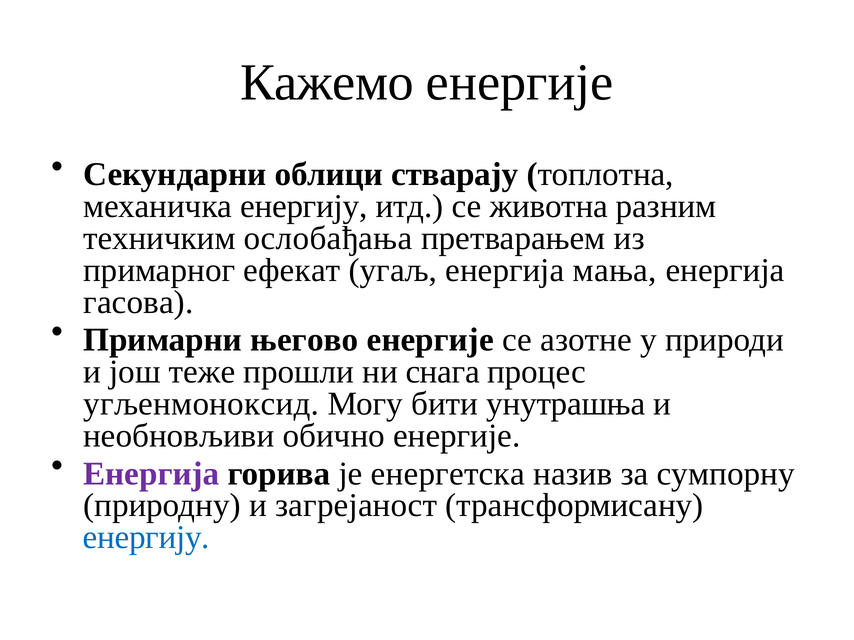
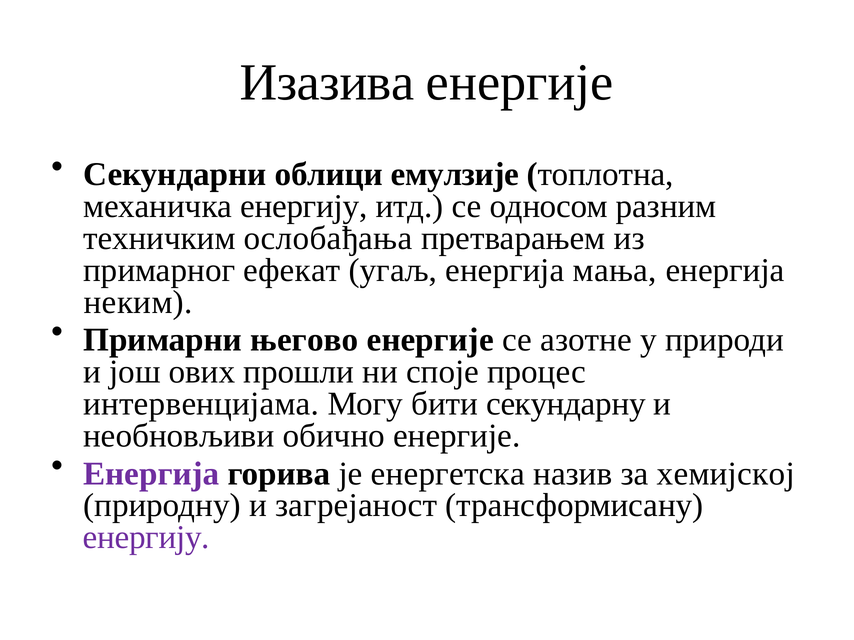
Кажемо: Кажемо -> Изазива (327, 83)
стварају: стварају -> емулзије (455, 175)
животна: животна -> односом (549, 207)
гасова: гасова -> неким (138, 302)
теже: теже -> ових (202, 372)
снага: снага -> споје (443, 372)
угљенмоноксид: угљенмоноксид -> интервенцијама (201, 404)
унутрашња: унутрашња -> секундарну (566, 404)
сумпорну: сумпорну -> хемијској (726, 474)
енергију colour: blue -> purple (146, 538)
